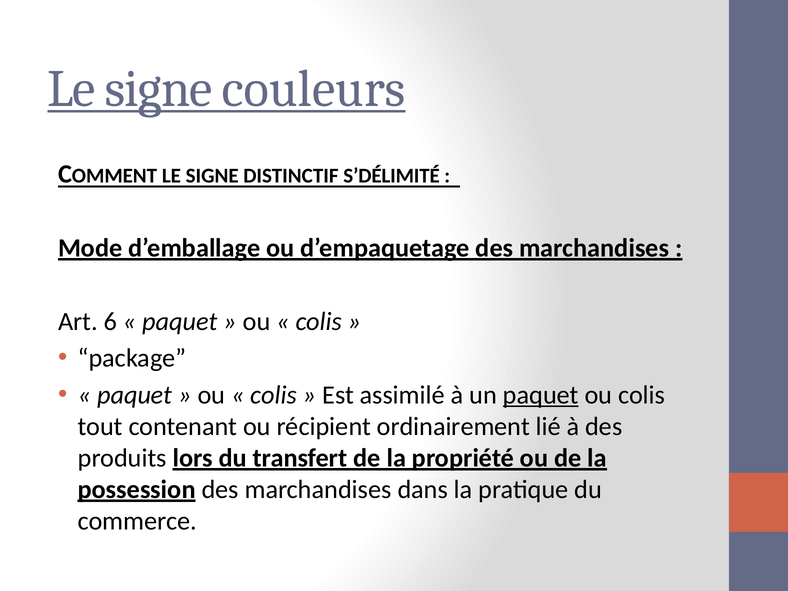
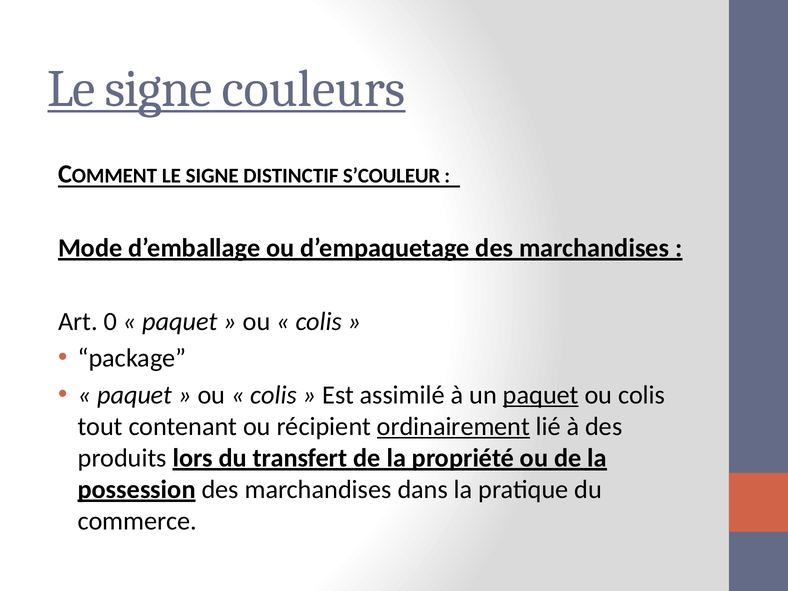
S’DÉLIMITÉ: S’DÉLIMITÉ -> S’COULEUR (392, 176)
6: 6 -> 0 (110, 321)
ordinairement underline: none -> present (453, 426)
